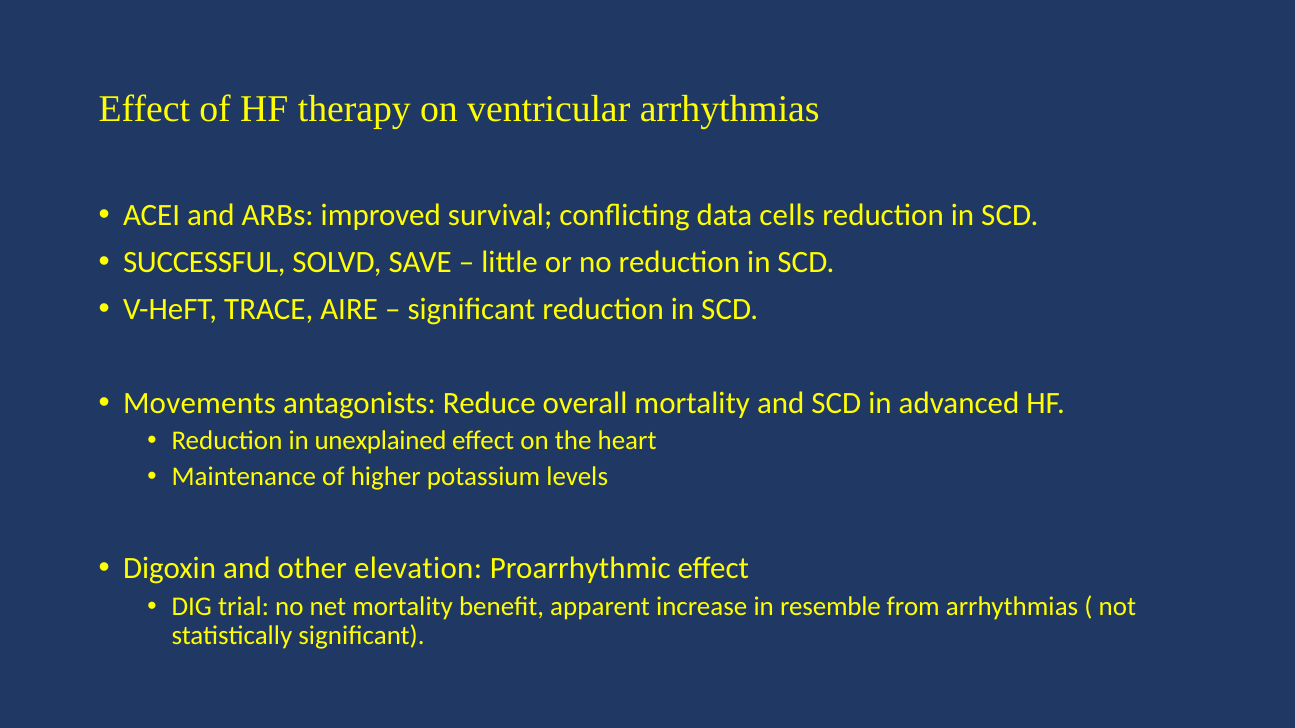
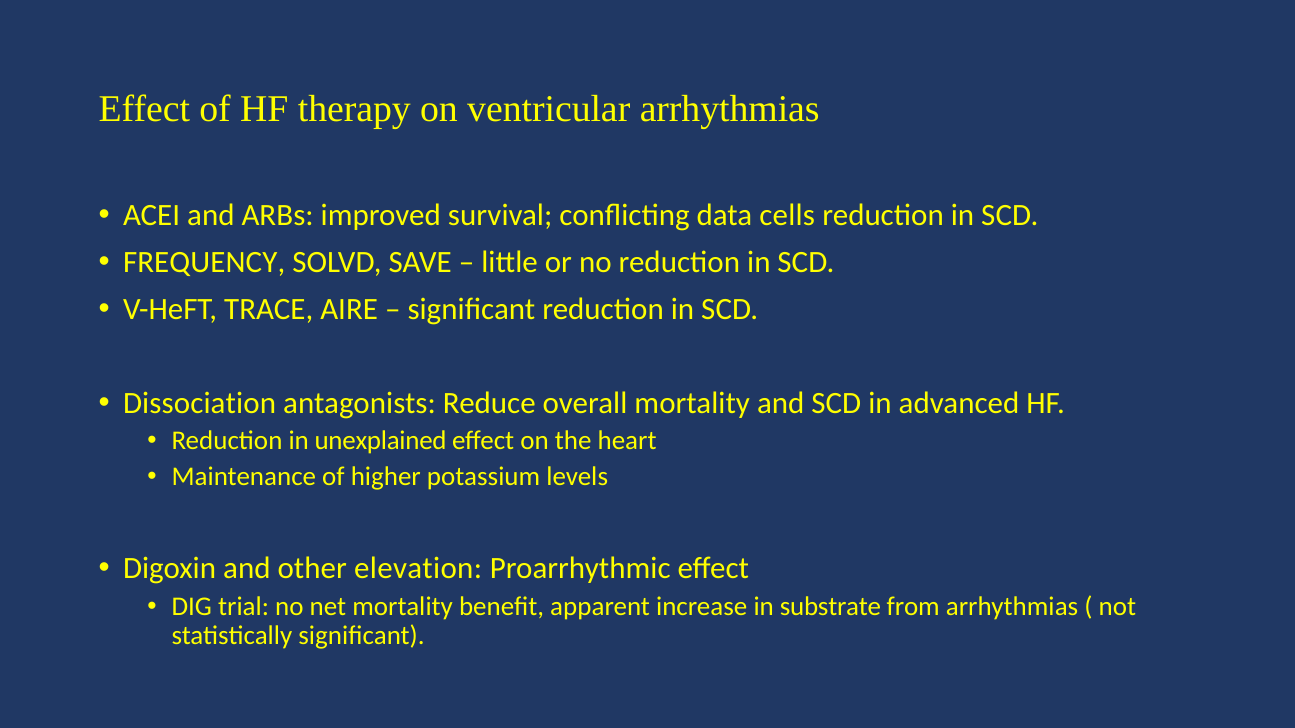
SUCCESSFUL: SUCCESSFUL -> FREQUENCY (204, 262)
Movements: Movements -> Dissociation (200, 403)
resemble: resemble -> substrate (830, 607)
